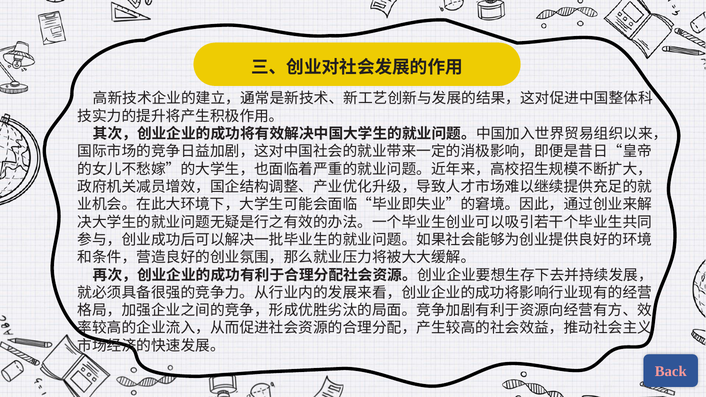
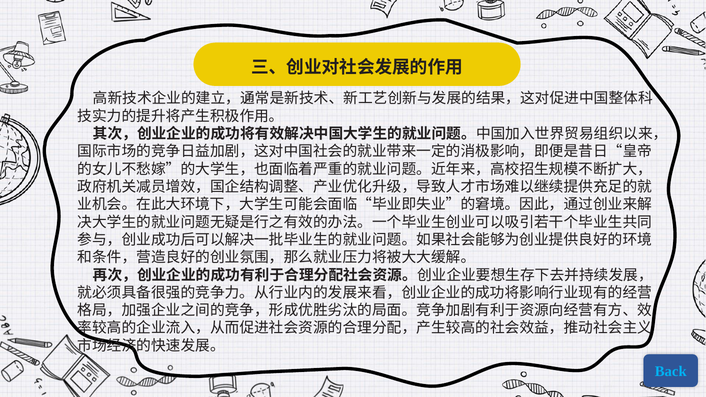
Back colour: pink -> light blue (671, 372)
